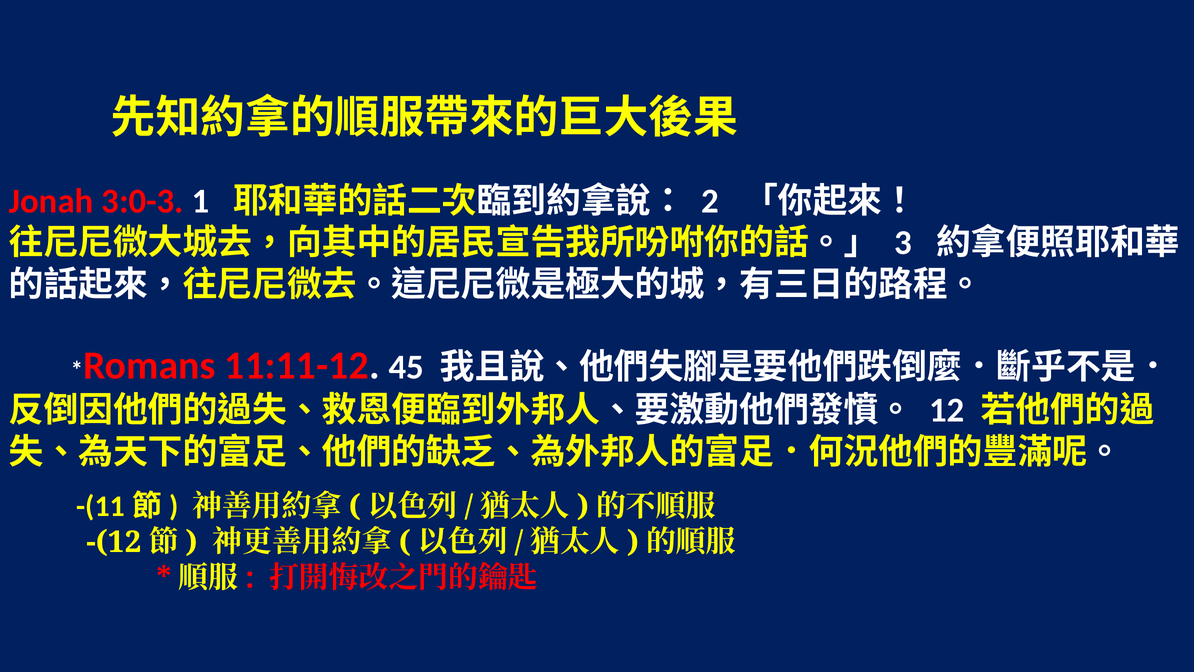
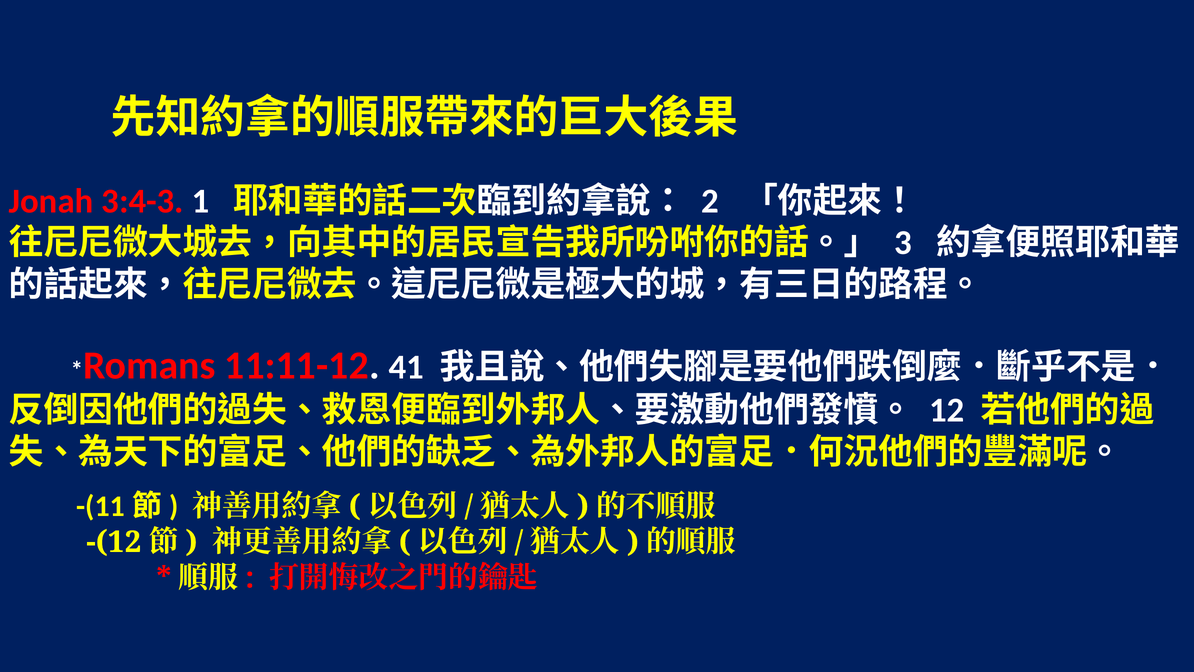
3:0-3: 3:0-3 -> 3:4-3 (143, 201)
45: 45 -> 41 (406, 367)
